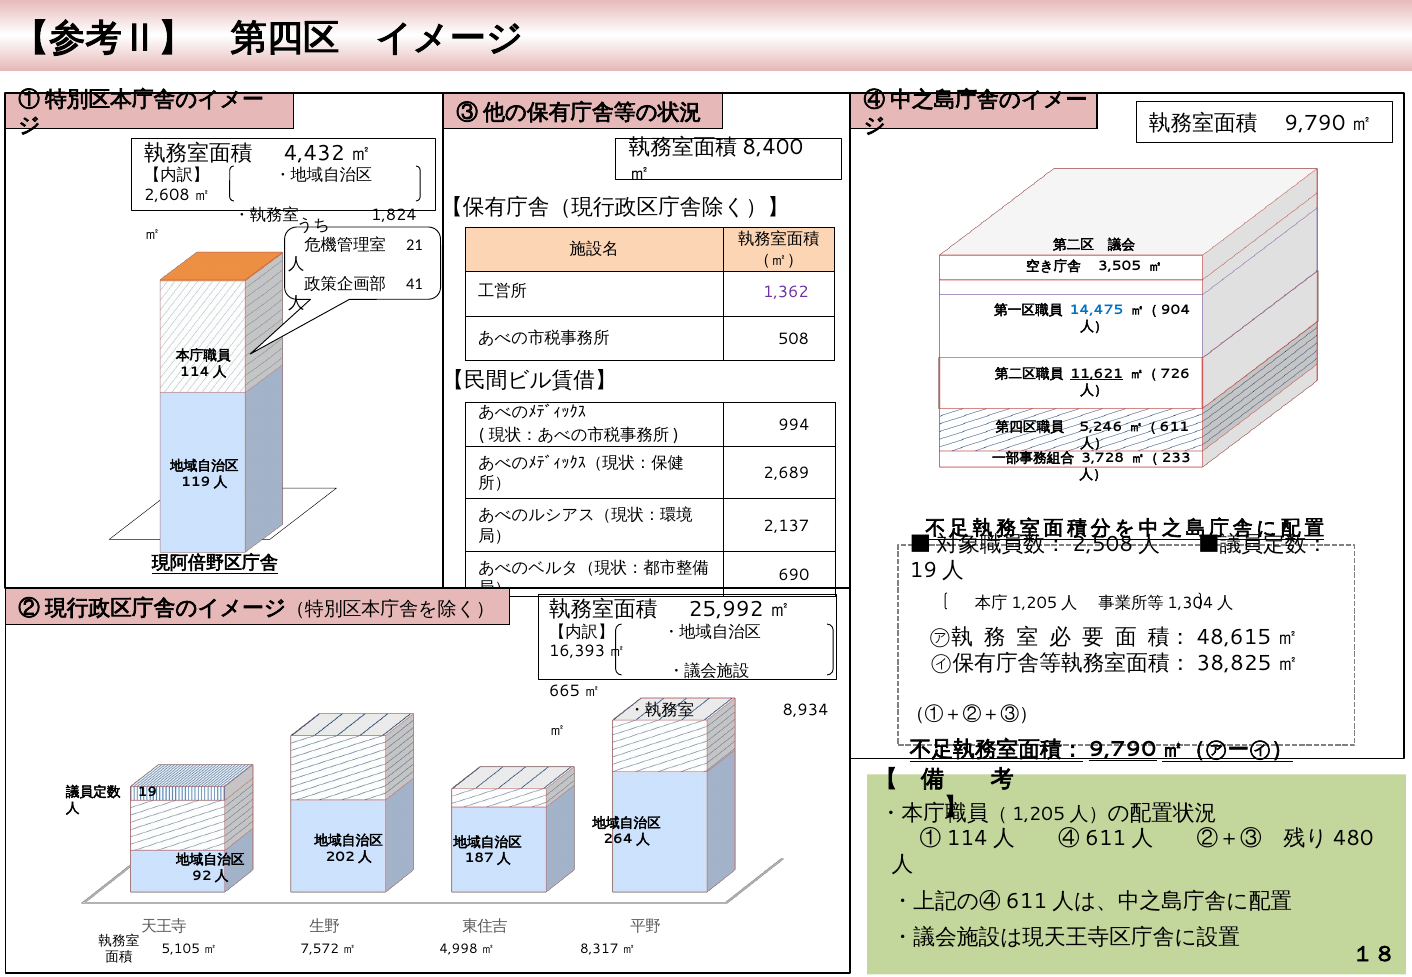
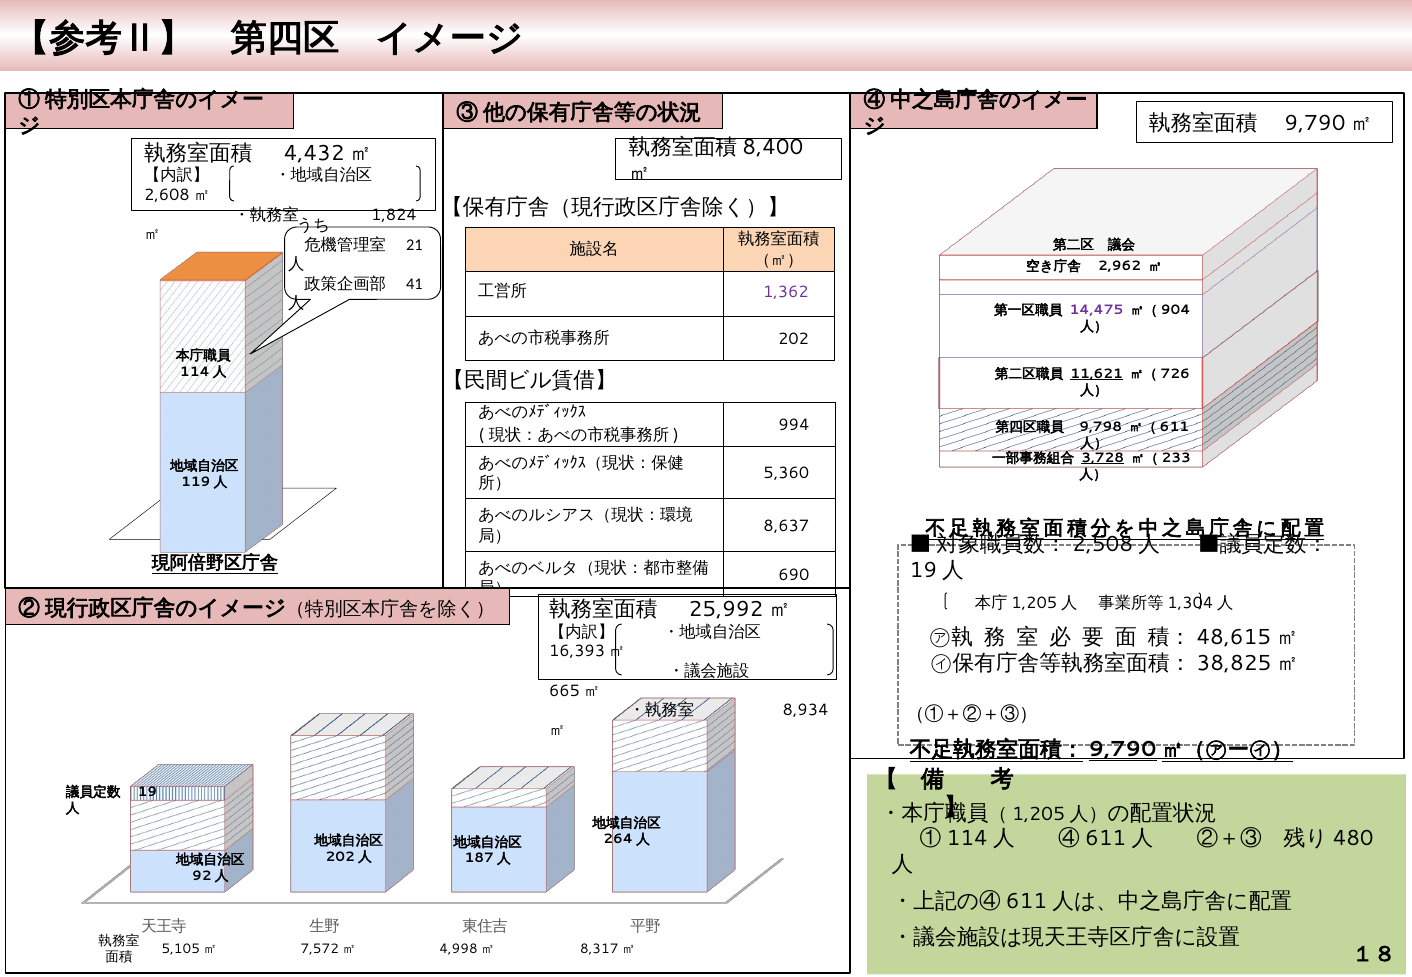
3,505: 3,505 -> 2,962 (1120, 266)
14,475 colour: blue -> purple (1096, 310)
508: 508 -> 202 (794, 339)
5,246: 5,246 -> 9,798 (1101, 427)
3,728 underline: none -> present (1103, 458)
2,689: 2,689 -> 5,360 (786, 474)
2,137: 2,137 -> 8,637 (786, 526)
